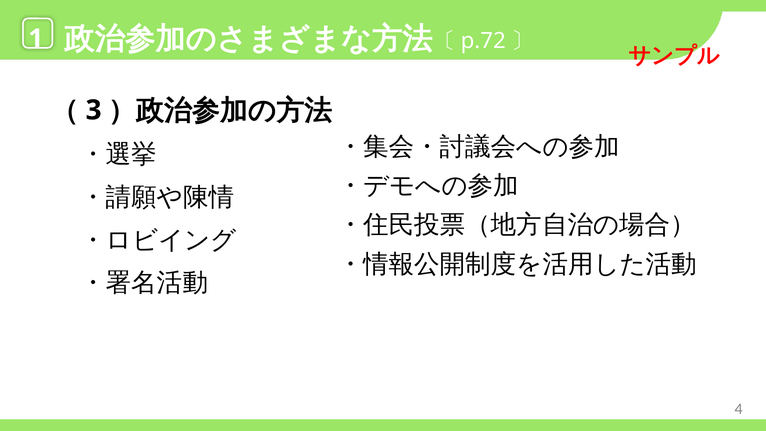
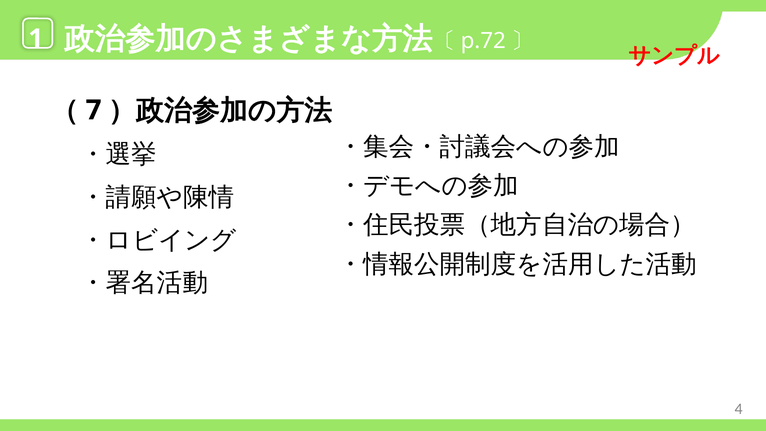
3: 3 -> 7 (94, 110)
